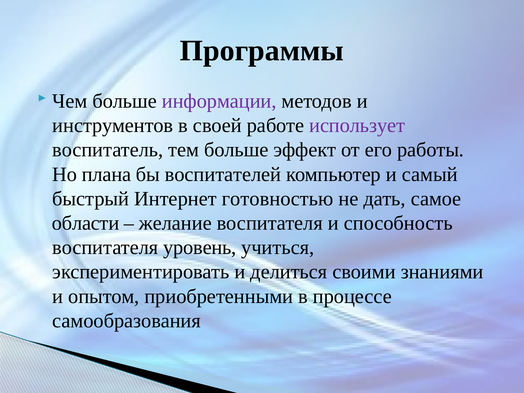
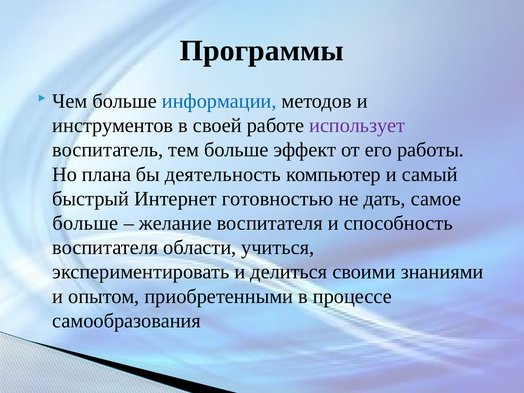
информации colour: purple -> blue (219, 101)
воспитателей: воспитателей -> деятельность (223, 174)
области: области -> больше (85, 223)
уровень: уровень -> области (200, 248)
